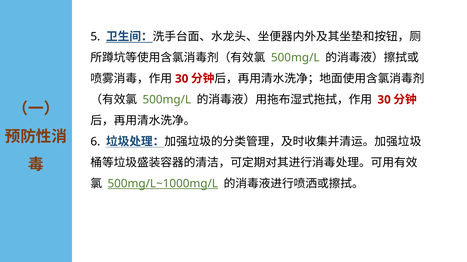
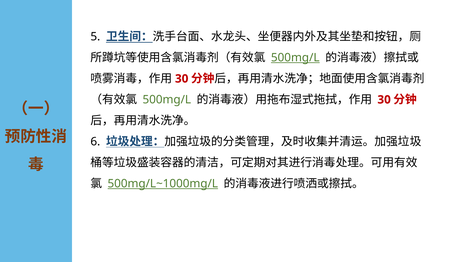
500mg/L underline: none -> present (295, 58)
